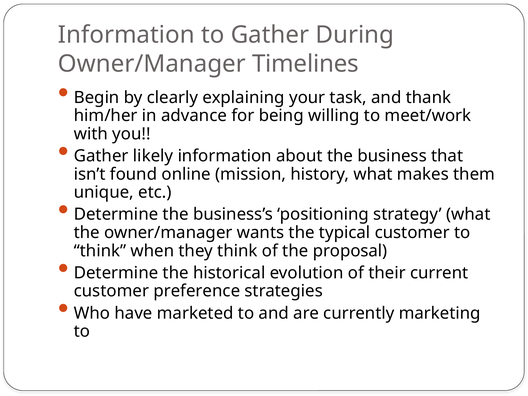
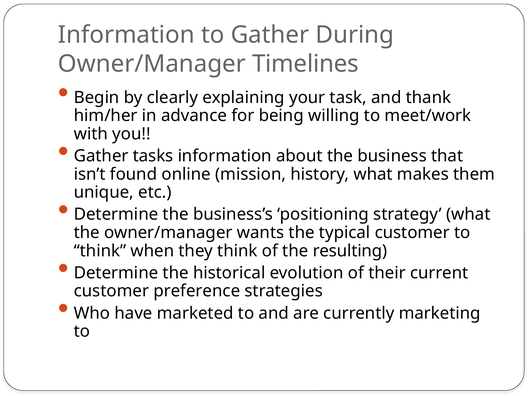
likely: likely -> tasks (153, 156)
proposal: proposal -> resulting (350, 251)
